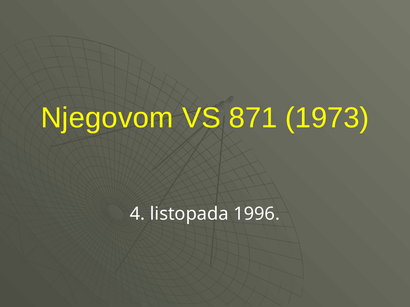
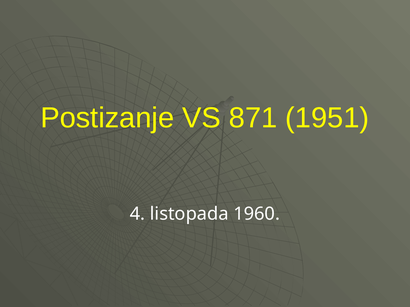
Njegovom: Njegovom -> Postizanje (107, 118)
1973: 1973 -> 1951 (327, 118)
1996: 1996 -> 1960 (257, 214)
